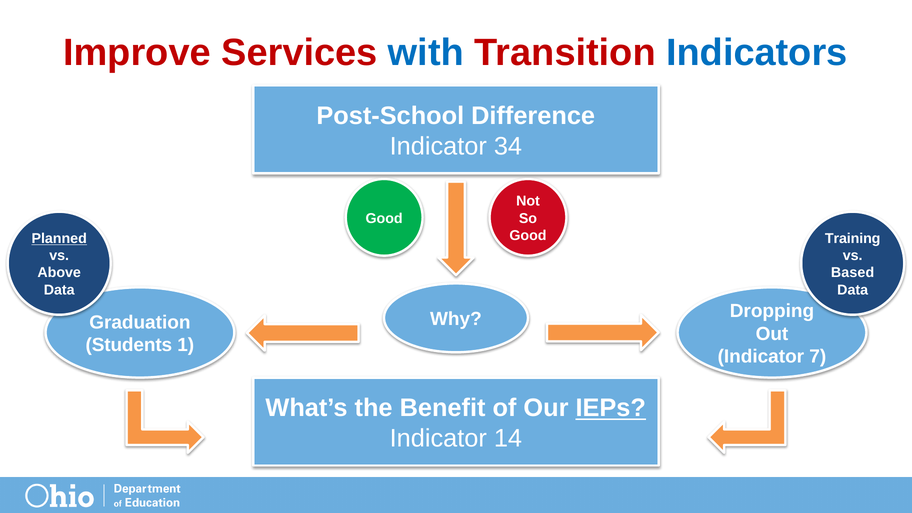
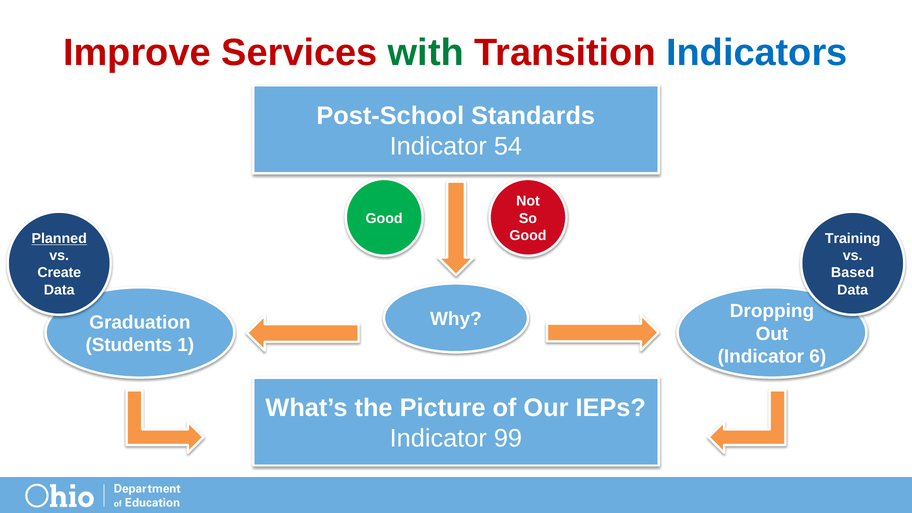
with colour: blue -> green (426, 53)
Difference: Difference -> Standards (533, 116)
34: 34 -> 54 (508, 146)
Above: Above -> Create (59, 273)
7: 7 -> 6 (818, 357)
Benefit: Benefit -> Picture (443, 408)
IEPs underline: present -> none (611, 408)
14: 14 -> 99 (508, 439)
